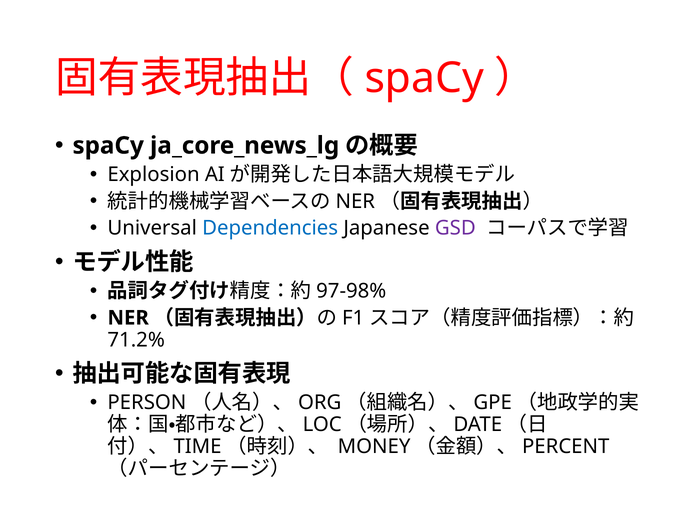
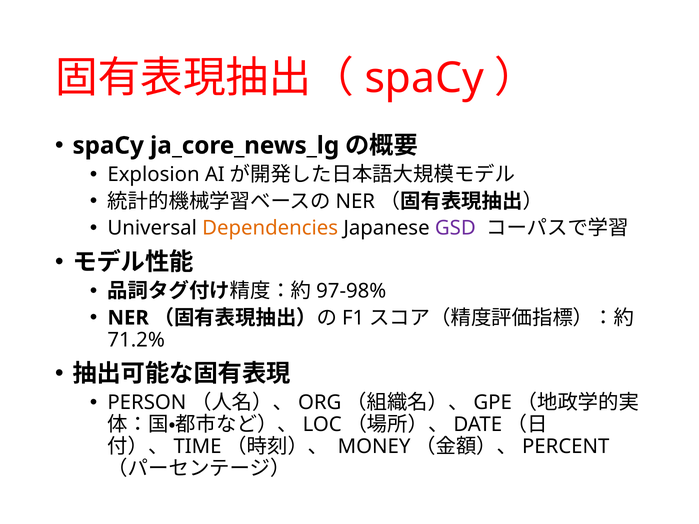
Dependencies colour: blue -> orange (270, 228)
